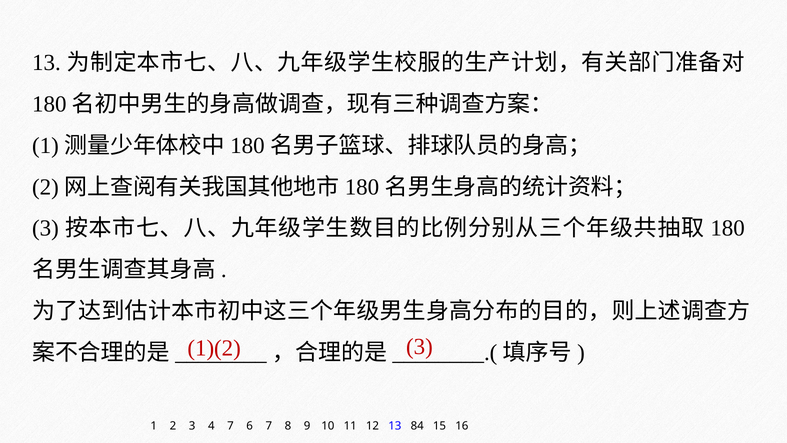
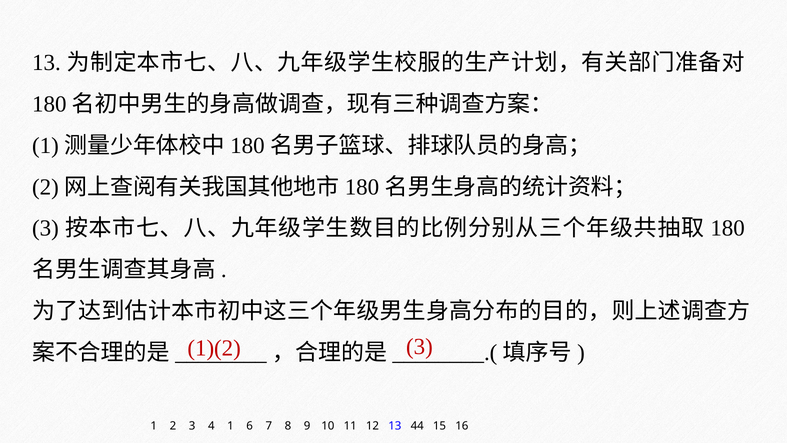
4 7: 7 -> 1 (230, 425)
84: 84 -> 44 (417, 425)
